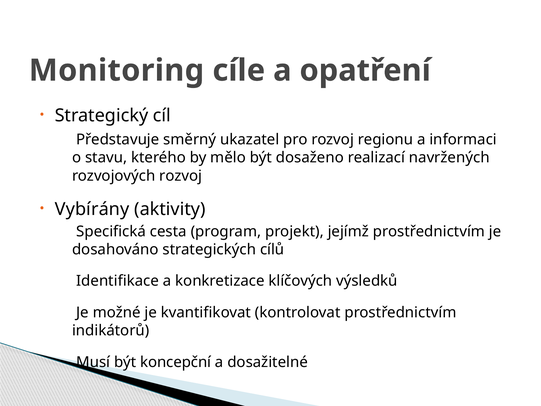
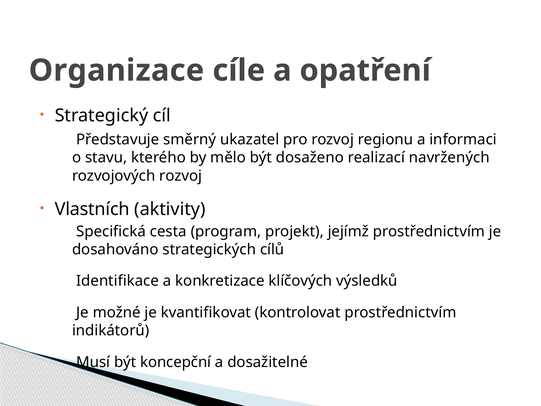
Monitoring: Monitoring -> Organizace (116, 70)
Vybírány: Vybírány -> Vlastních (92, 209)
